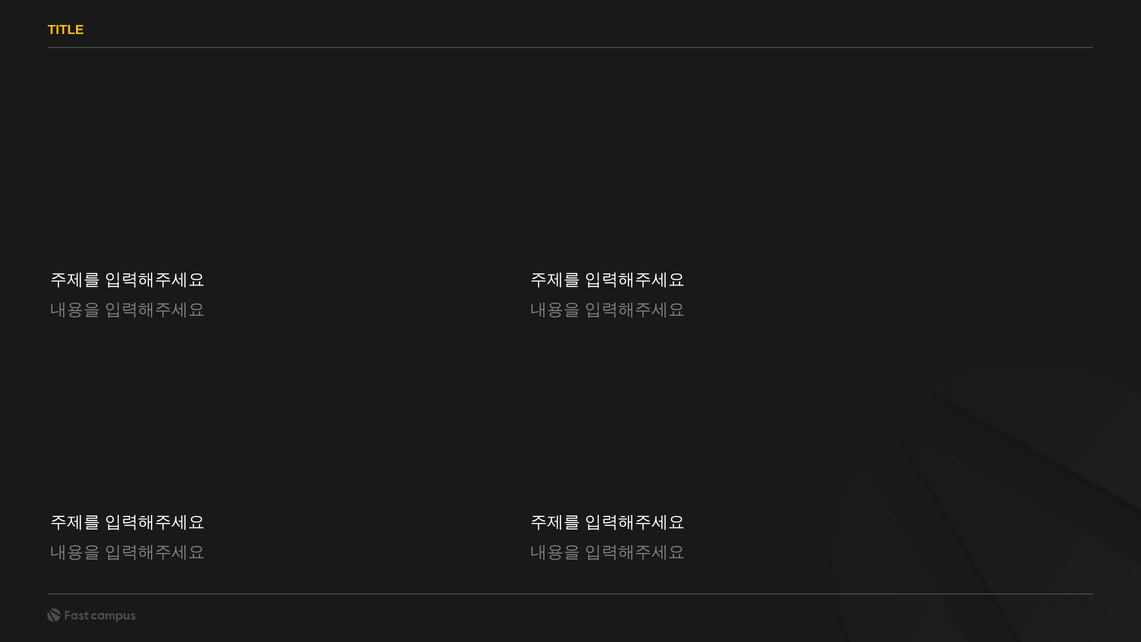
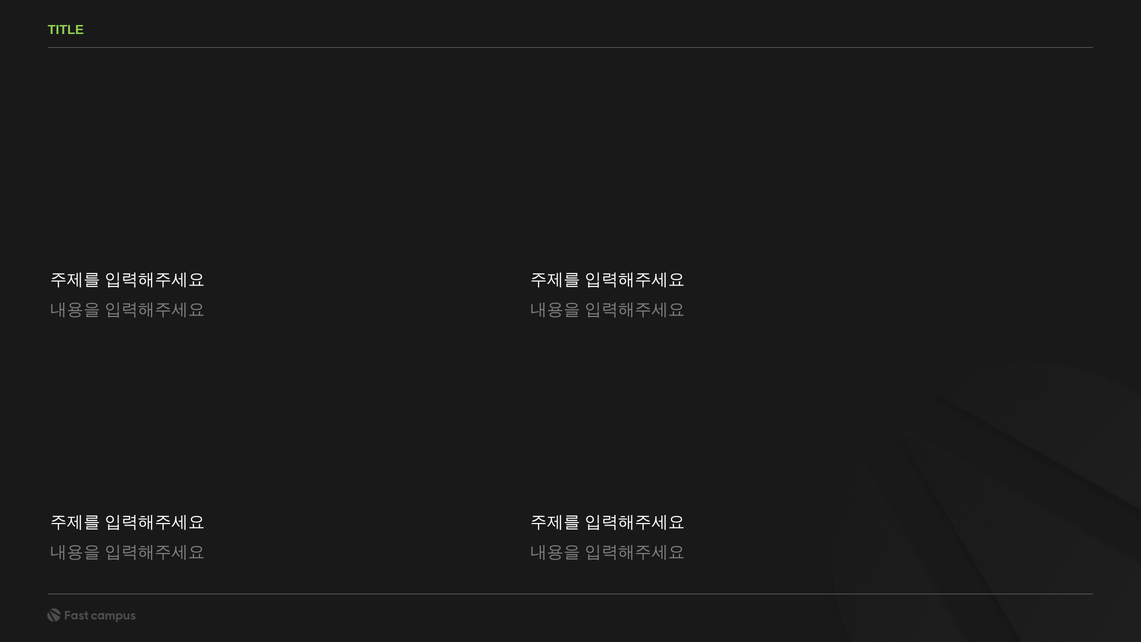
TITLE colour: yellow -> light green (66, 30)
